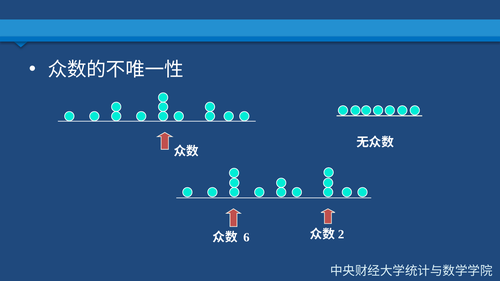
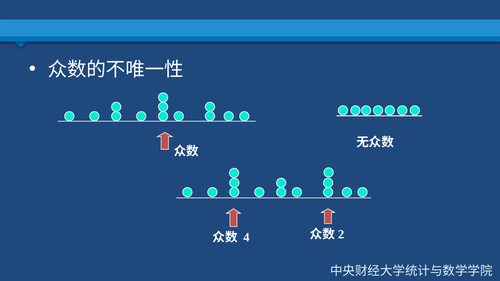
6: 6 -> 4 (246, 238)
